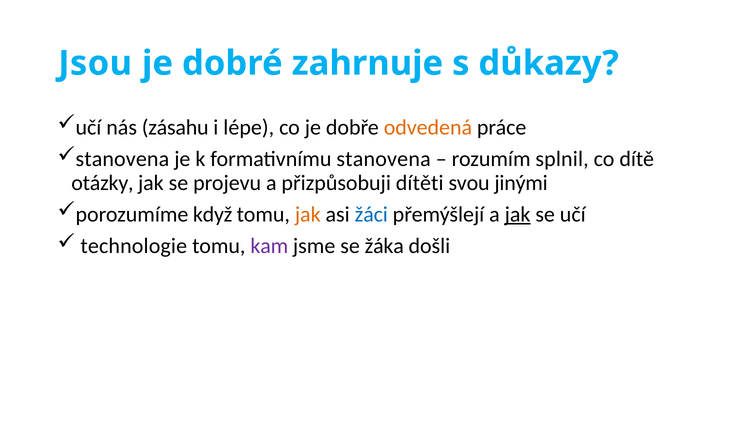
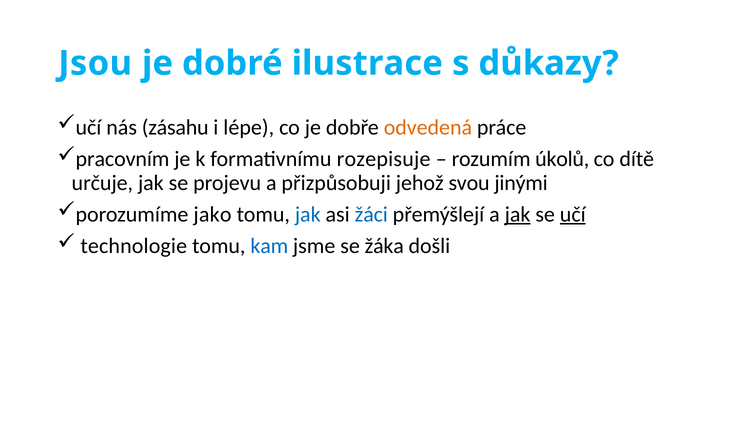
zahrnuje: zahrnuje -> ilustrace (367, 63)
stanovena: stanovena -> pracovním (122, 159)
formativnímu stanovena: stanovena -> rozepisuje (384, 159)
splnil: splnil -> úkolů (562, 159)
otázky: otázky -> určuje (102, 183)
dítěti: dítěti -> jehož (420, 183)
když: když -> jako (212, 214)
jak colour: orange -> blue (308, 214)
učí underline: none -> present (573, 214)
kam colour: purple -> blue (269, 246)
